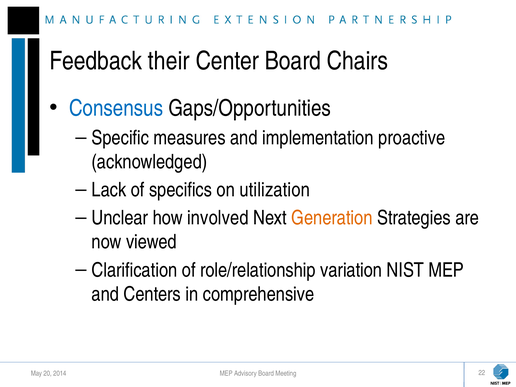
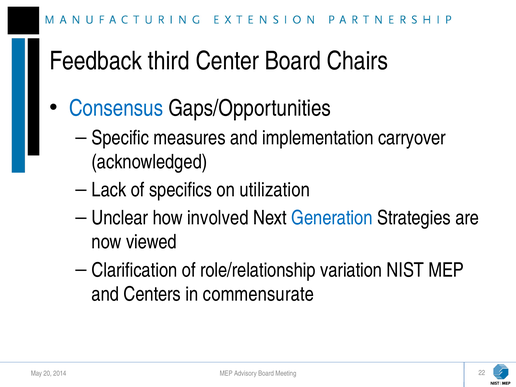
their: their -> third (169, 61)
proactive: proactive -> carryover (412, 138)
Generation colour: orange -> blue (332, 218)
comprehensive: comprehensive -> commensurate (258, 294)
